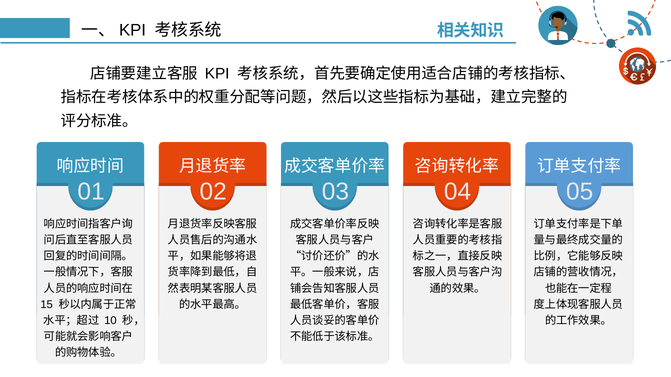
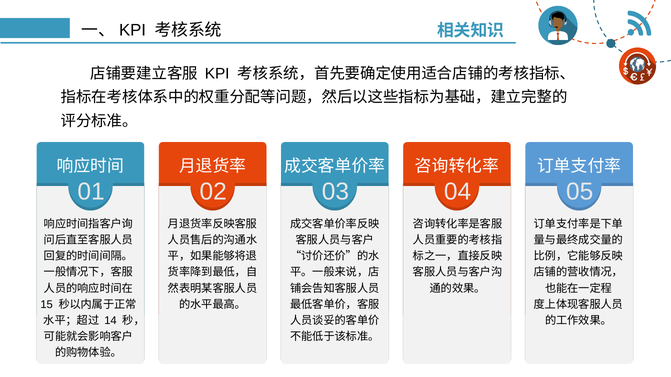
10: 10 -> 14 (111, 321)
